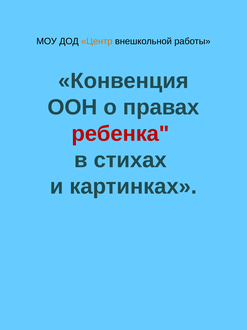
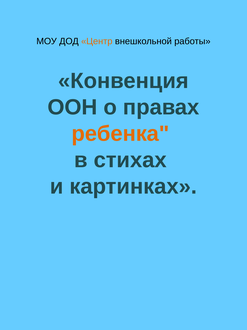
ребенка colour: red -> orange (120, 133)
